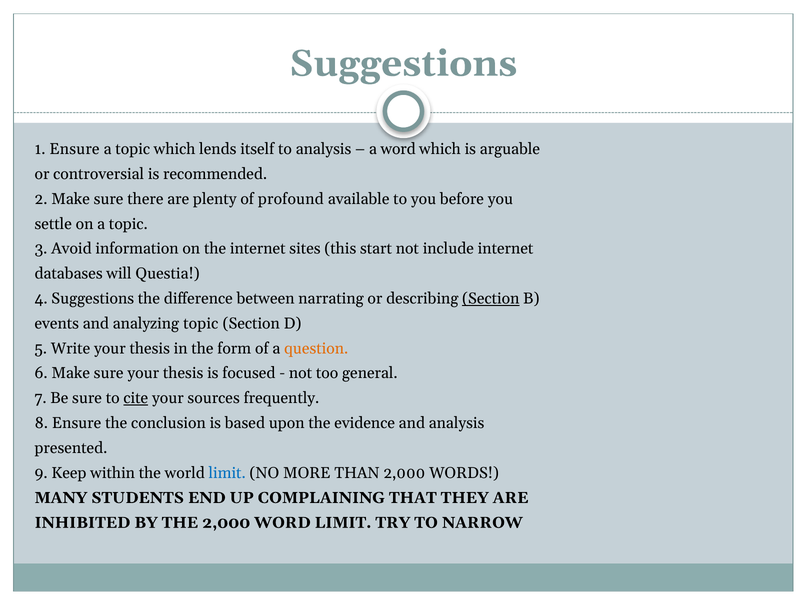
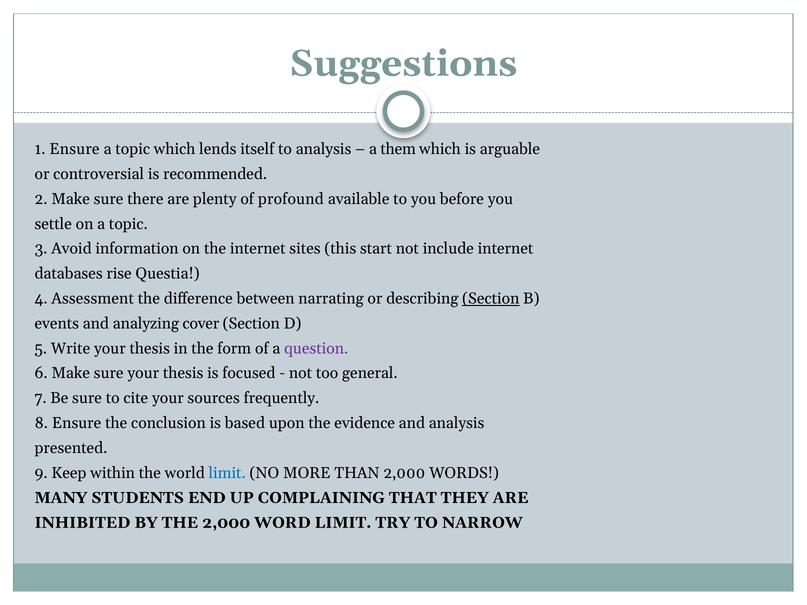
a word: word -> them (398, 149)
will: will -> rise (119, 274)
4 Suggestions: Suggestions -> Assessment (93, 299)
analyzing topic: topic -> cover (201, 324)
question colour: orange -> purple (316, 349)
cite underline: present -> none (136, 398)
